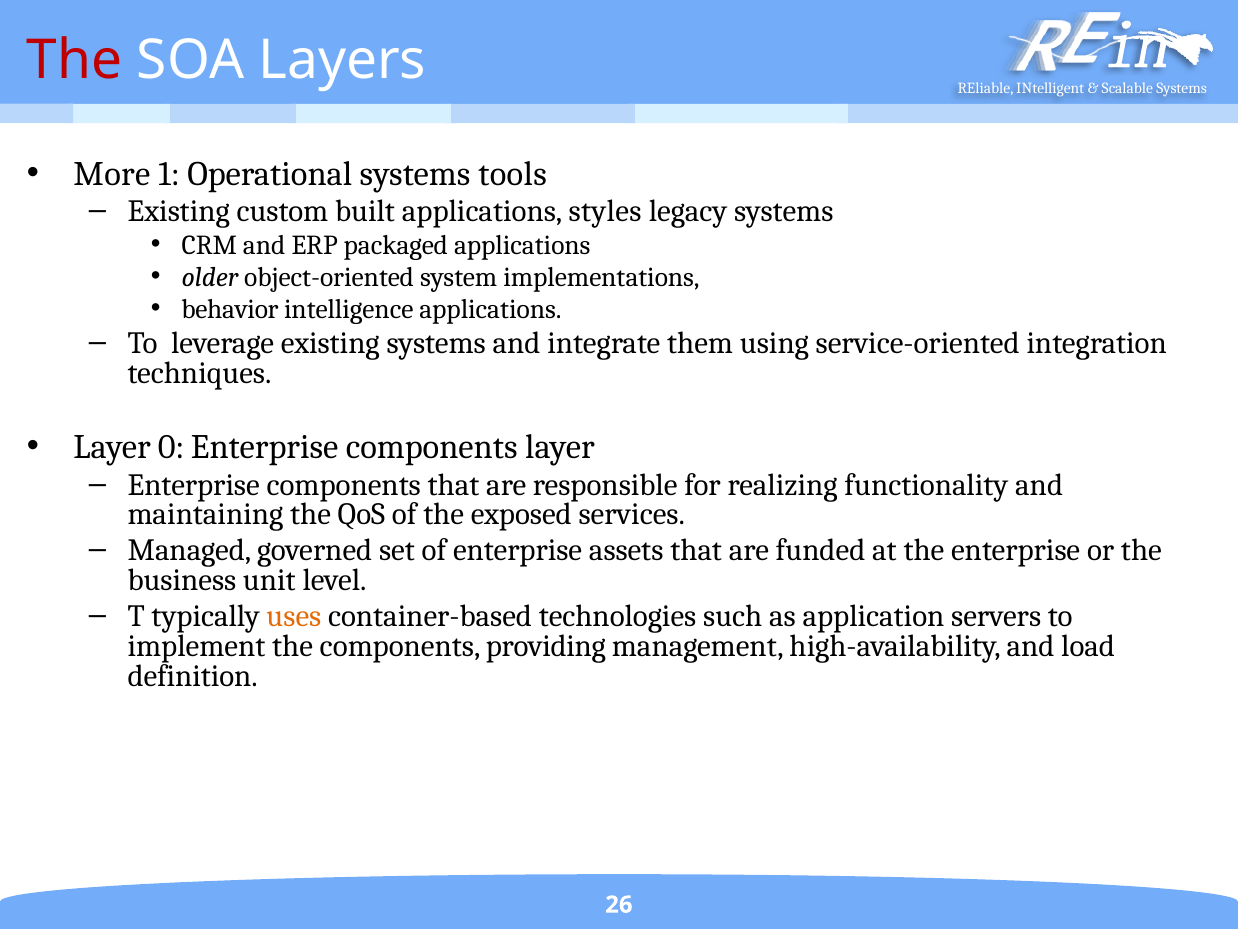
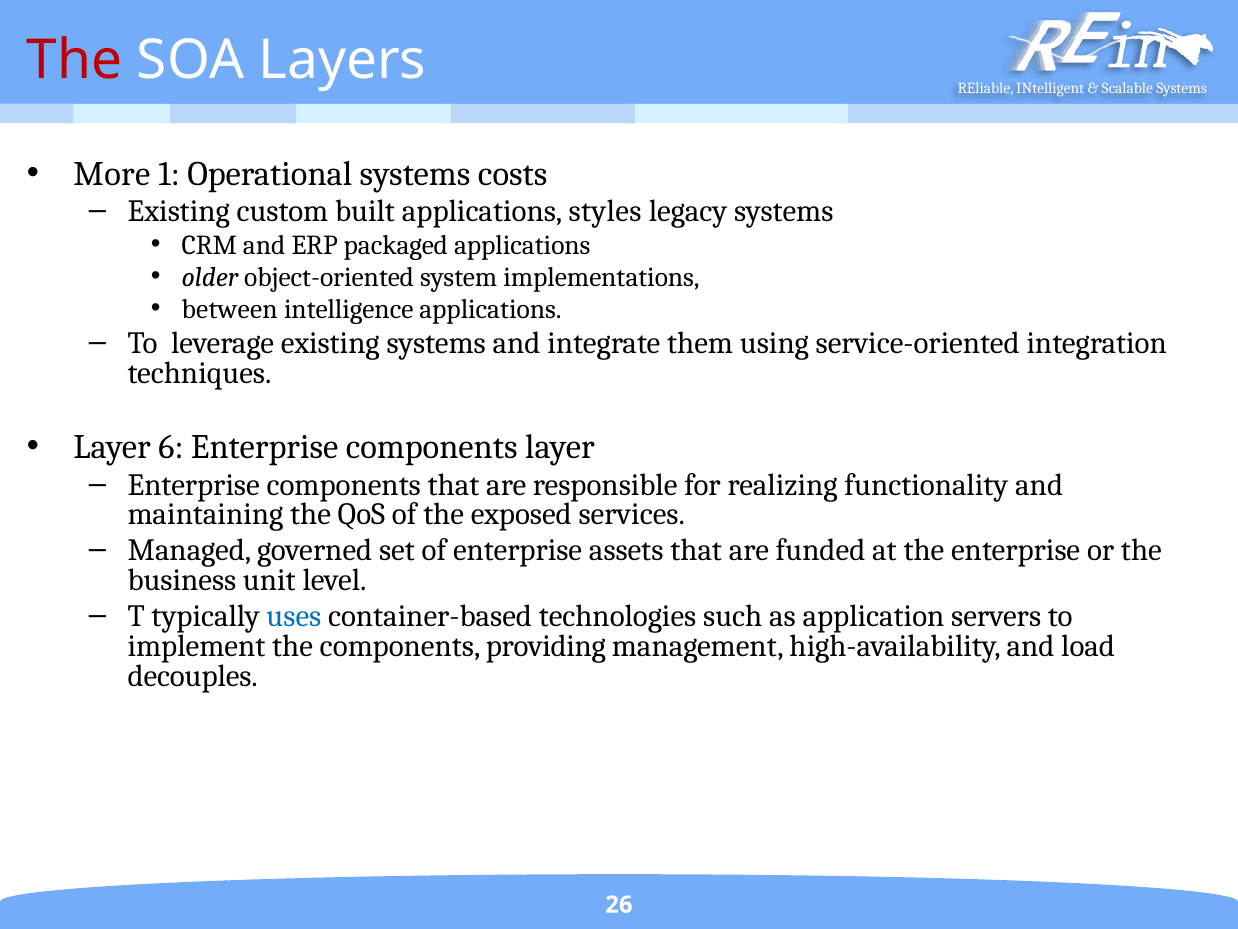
tools: tools -> costs (513, 174)
behavior: behavior -> between (230, 309)
0: 0 -> 6 (171, 447)
uses colour: orange -> blue (294, 616)
definition: definition -> decouples (193, 675)
